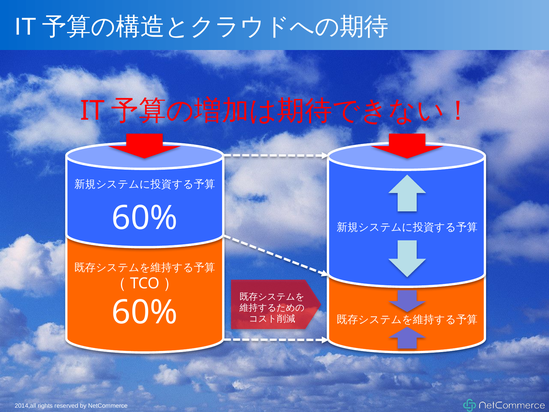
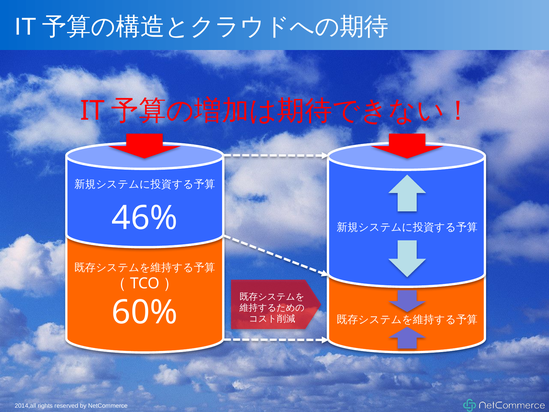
60%: 60% -> 46% (145, 218)
